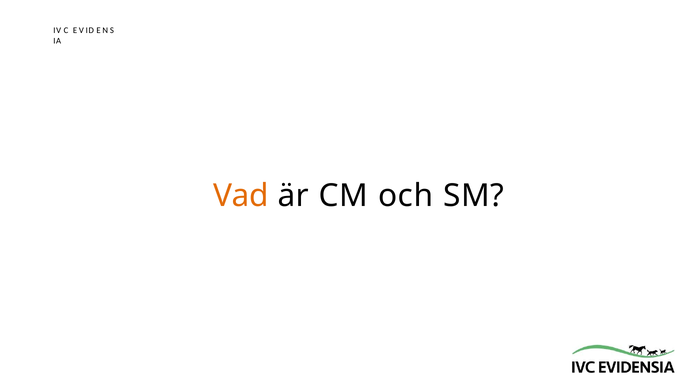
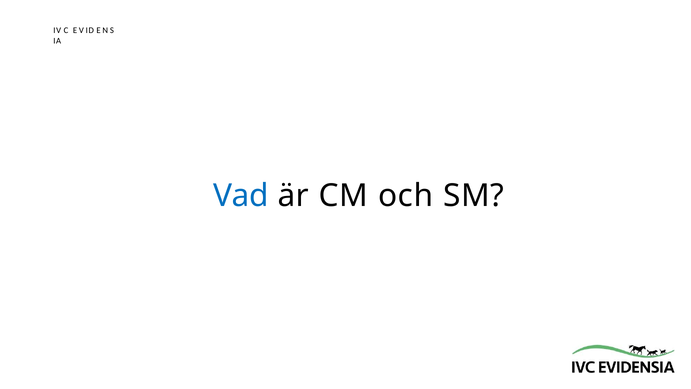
Vad colour: orange -> blue (241, 195)
